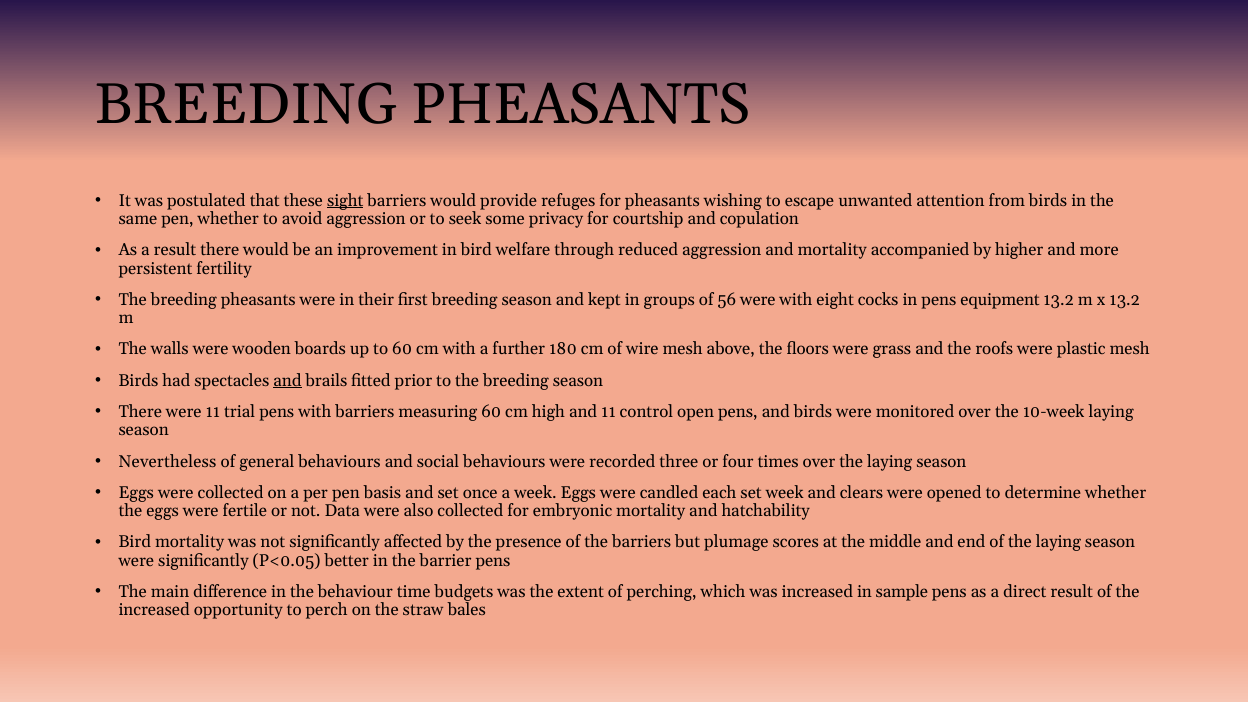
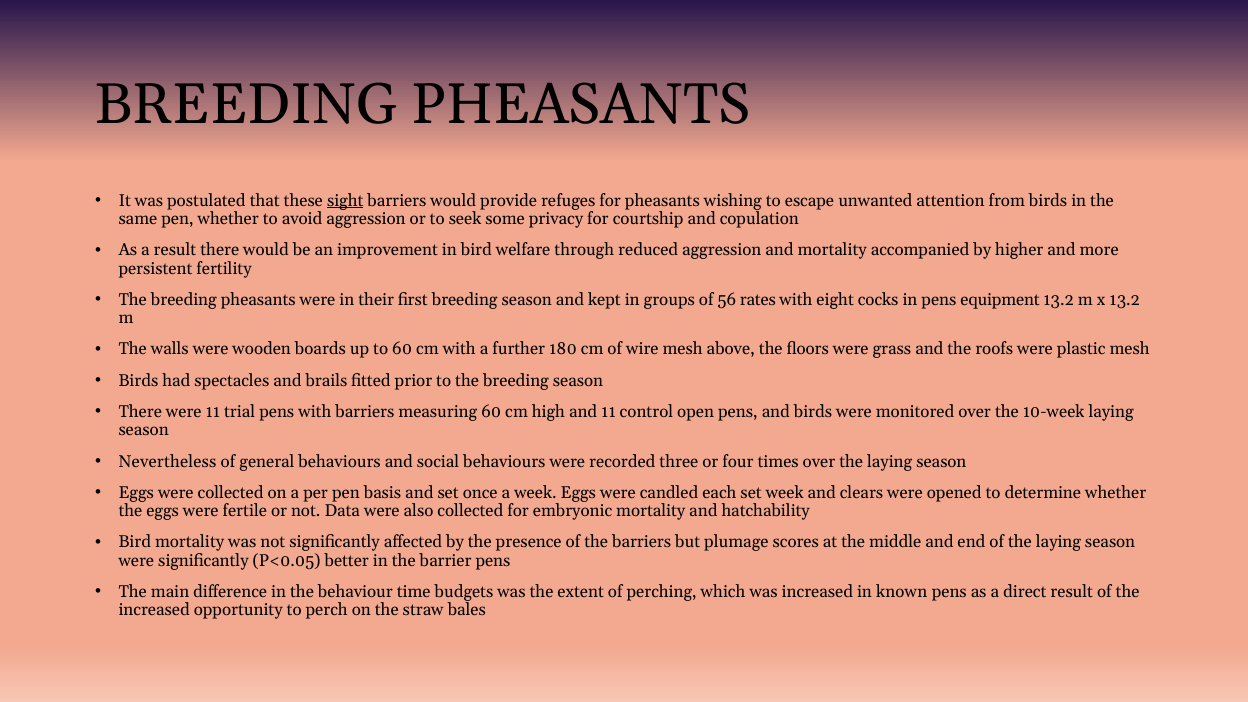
56 were: were -> rates (758, 300)
and underline: present -> none (287, 381)
sample: sample -> known (902, 592)
